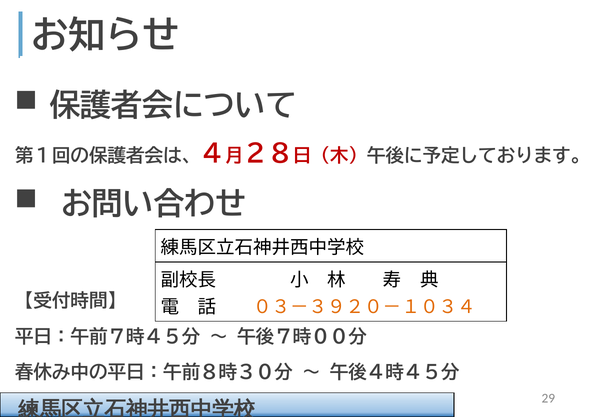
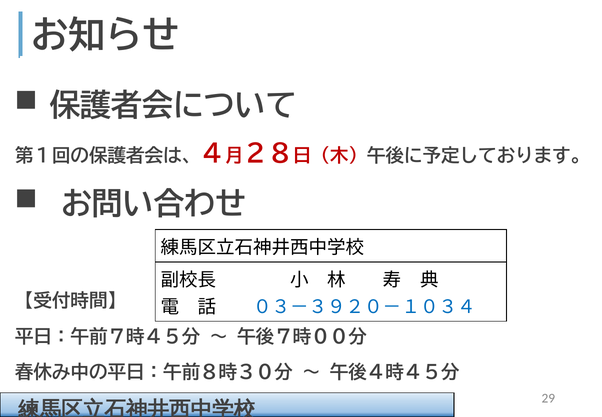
０３－３９２０－１０３４ colour: orange -> blue (364, 307)
